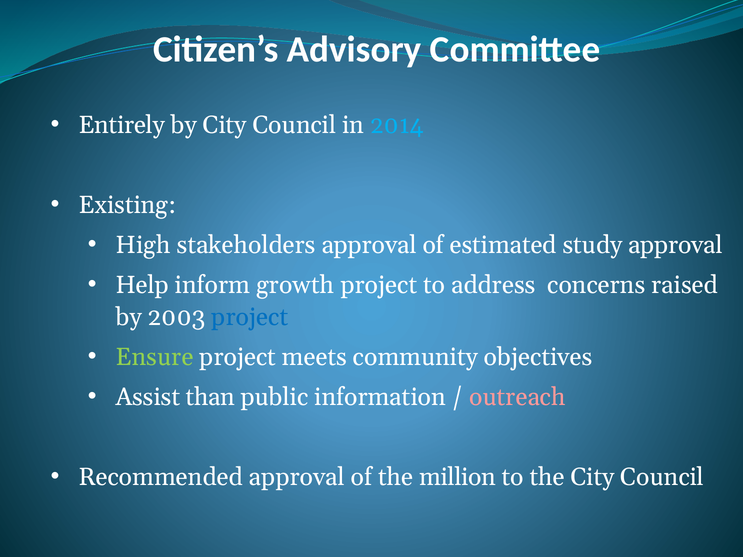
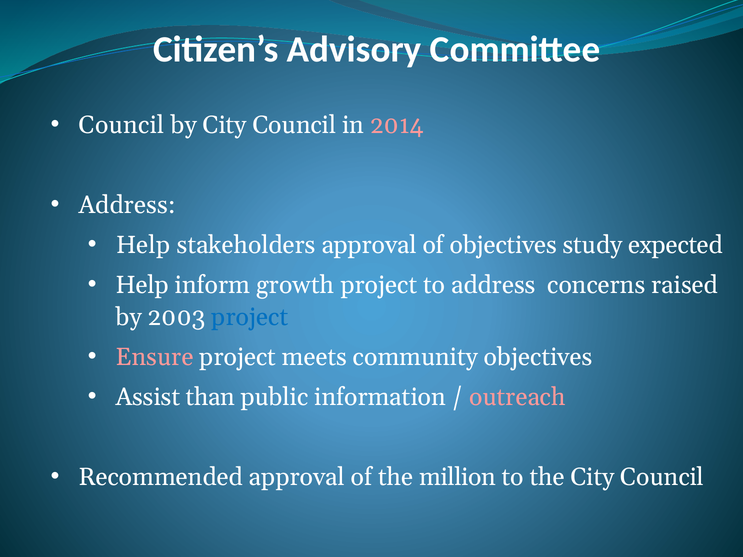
Entirely: Entirely -> Council (122, 125)
2014 colour: light blue -> pink (397, 125)
Existing: Existing -> Address (127, 205)
High: High -> Help (143, 245)
of estimated: estimated -> objectives (503, 245)
study approval: approval -> expected (675, 245)
Ensure colour: light green -> pink (155, 357)
